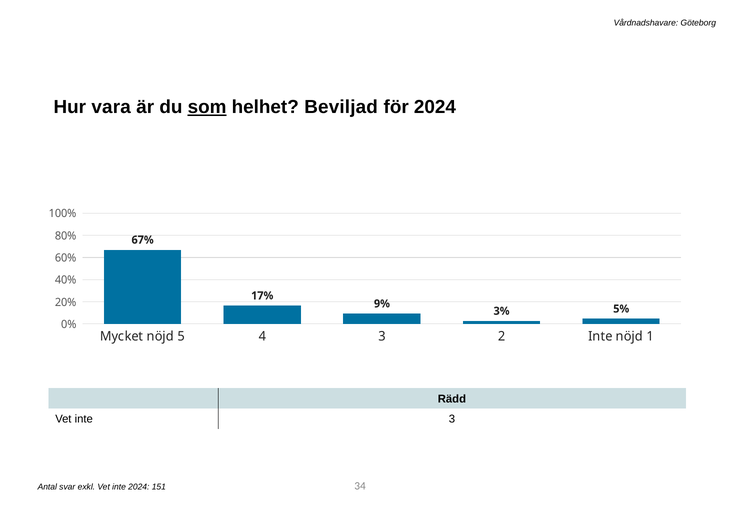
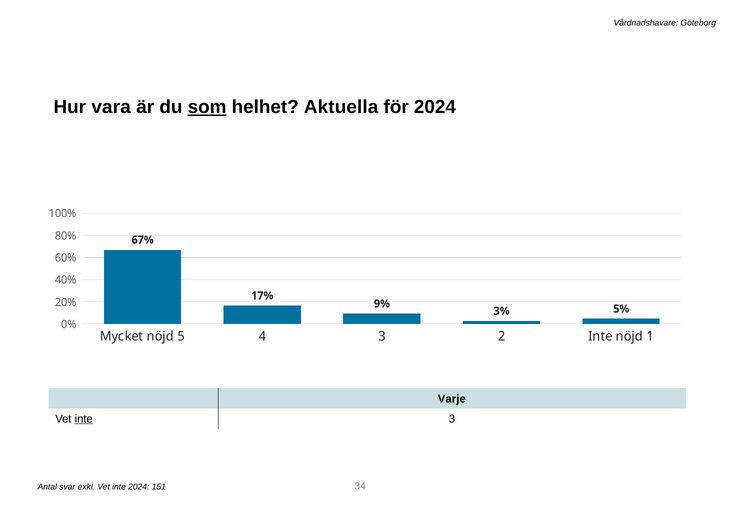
Beviljad: Beviljad -> Aktuella (341, 107)
Rädd: Rädd -> Varje (452, 399)
inte underline: none -> present (84, 419)
